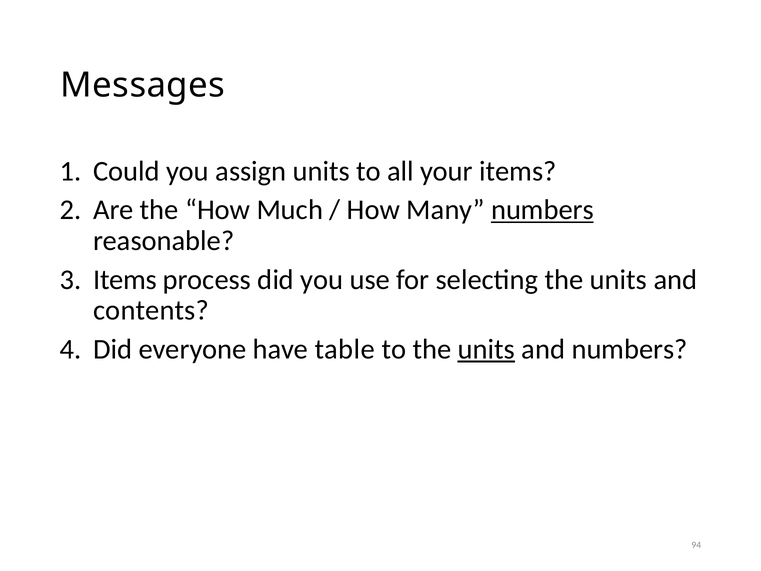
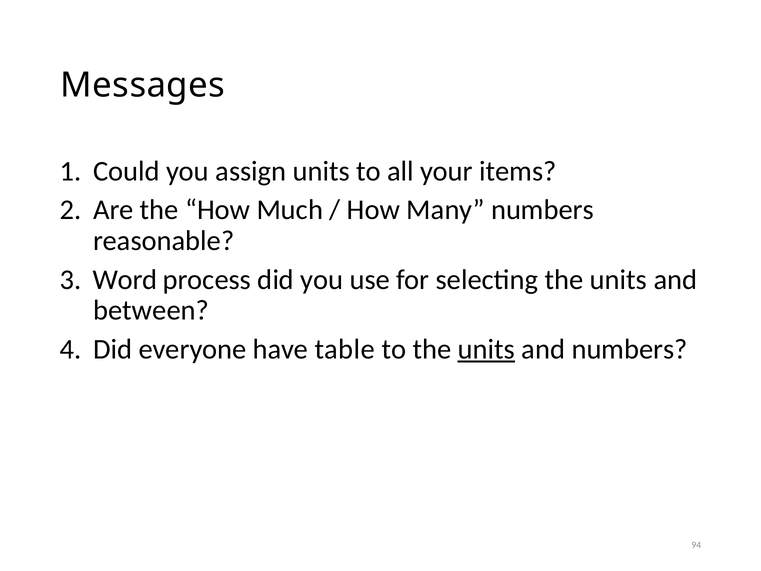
numbers underline: present -> none (542, 210)
Items: Items -> Word (125, 279)
contents: contents -> between (151, 310)
